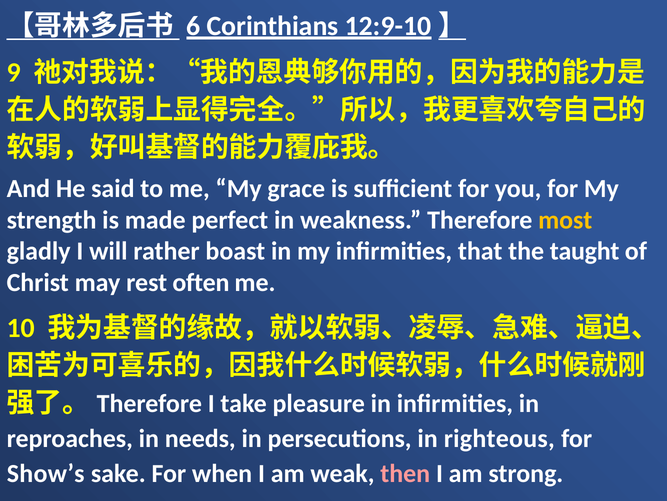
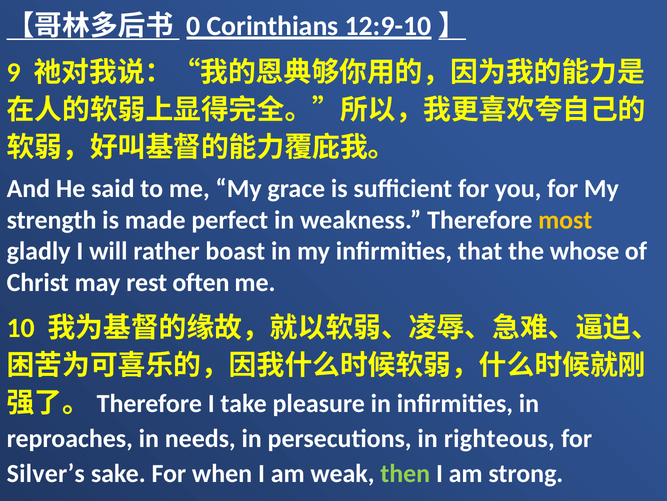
6: 6 -> 0 (193, 26)
taught: taught -> whose (585, 251)
Show’s: Show’s -> Silver’s (46, 473)
then colour: pink -> light green (405, 473)
